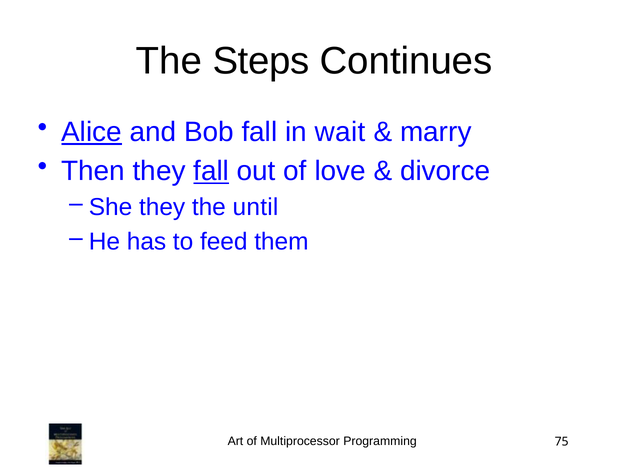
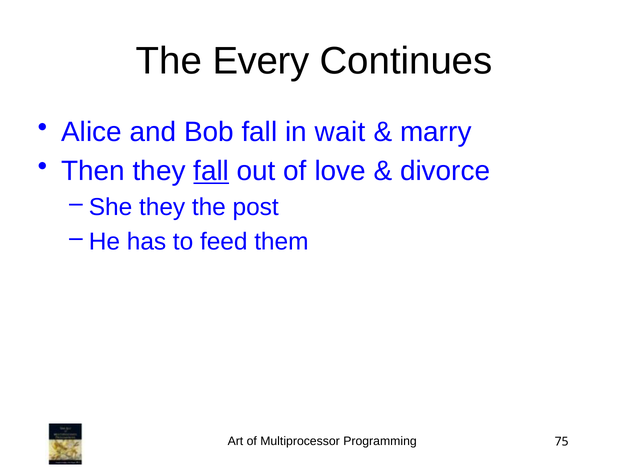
Steps: Steps -> Every (261, 61)
Alice underline: present -> none (92, 132)
until: until -> post (256, 207)
